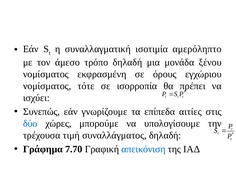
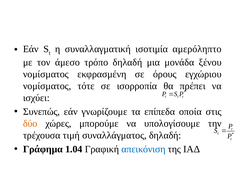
αιτίες: αιτίες -> οποία (190, 112)
δύο colour: blue -> orange (30, 124)
7.70: 7.70 -> 1.04 (74, 149)
